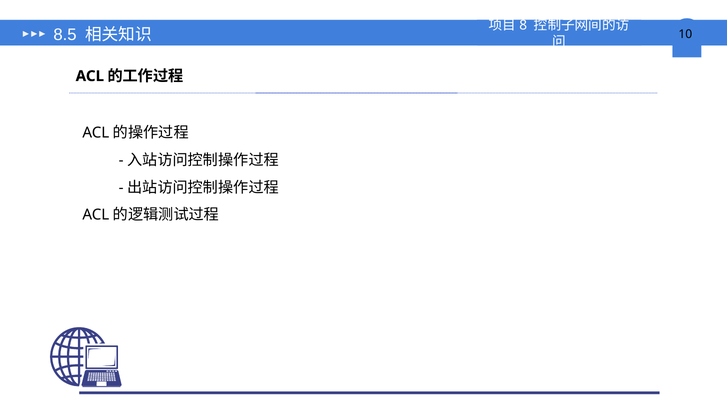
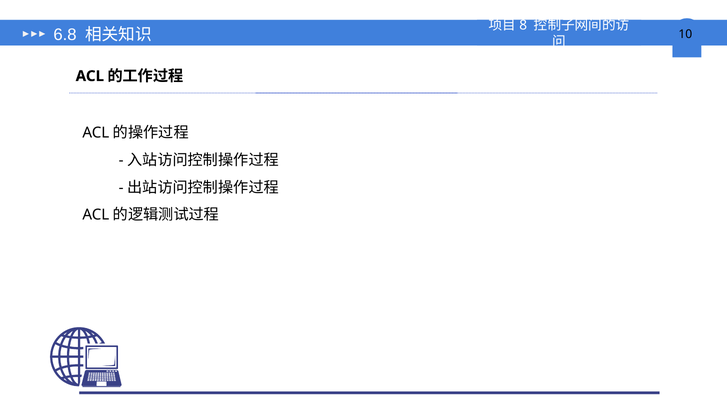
8.5: 8.5 -> 6.8 (65, 35)
